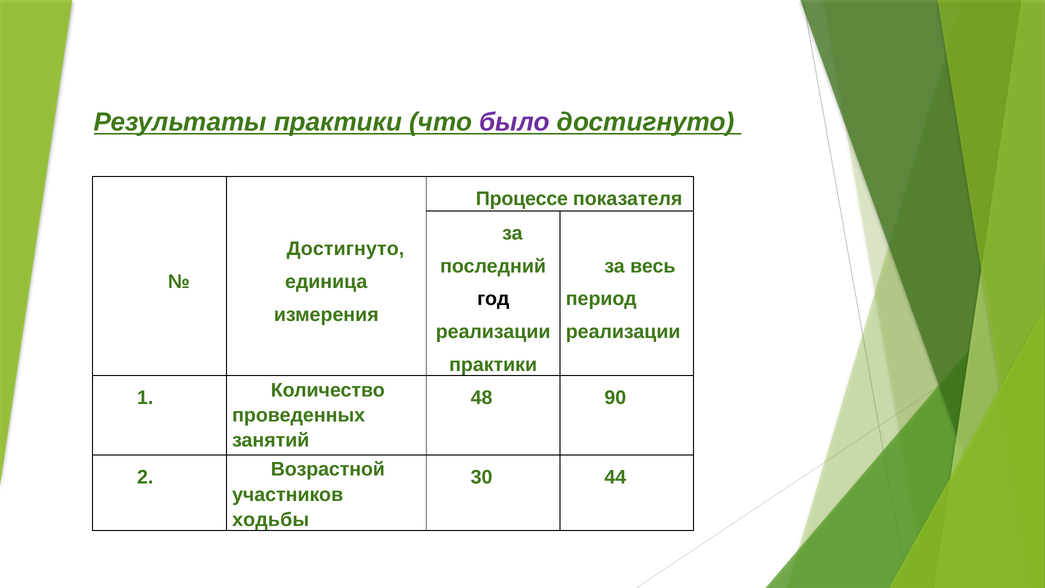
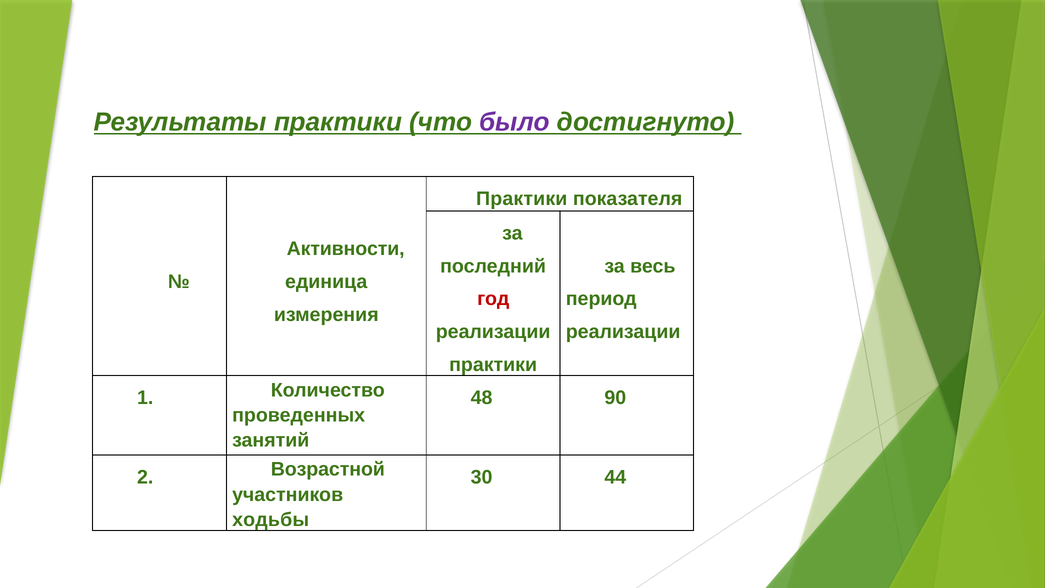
Процессе: Процессе -> Практики (522, 199)
Достигнуто: Достигнуто -> Активности (346, 249)
год colour: black -> red (493, 299)
